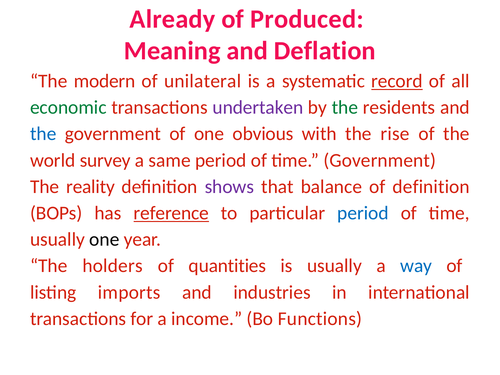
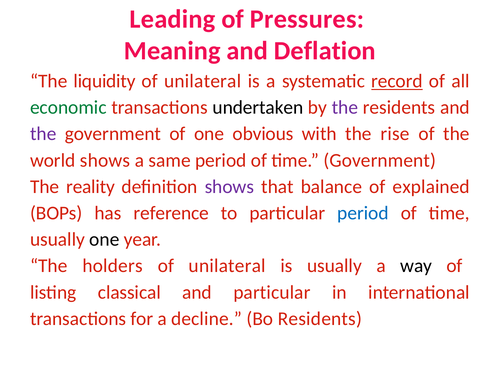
Already: Already -> Leading (172, 19)
Produced: Produced -> Pressures (307, 19)
modern: modern -> liquidity (105, 81)
undertaken colour: purple -> black (258, 107)
the colour: green -> purple (345, 107)
the colour: blue -> purple (43, 134)
world survey: survey -> shows (105, 160)
of definition: definition -> explained (431, 187)
reference underline: present -> none (171, 213)
quantities: quantities -> unilateral (227, 266)
way colour: blue -> black (416, 266)
imports: imports -> classical (129, 292)
and industries: industries -> particular (272, 292)
income: income -> decline (207, 319)
Bo Functions: Functions -> Residents (320, 319)
